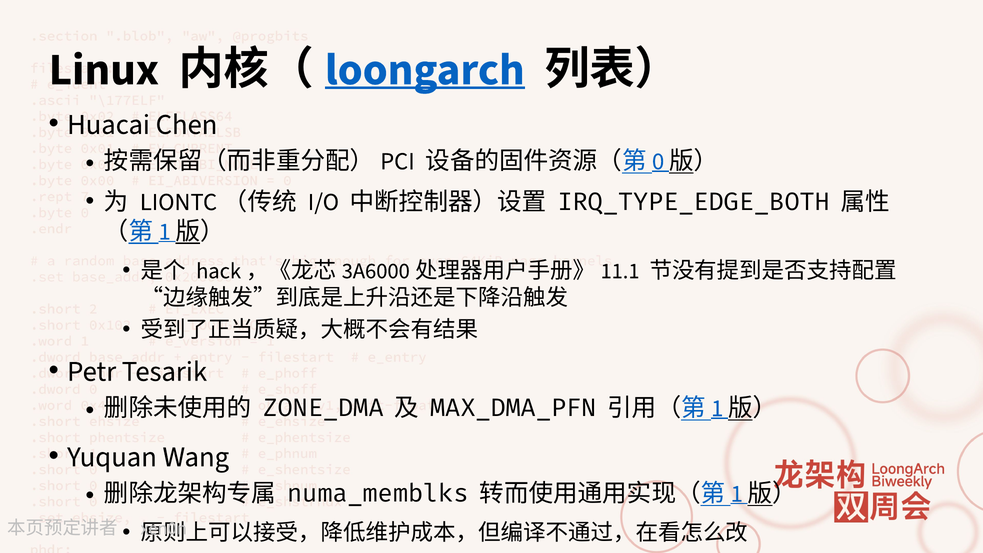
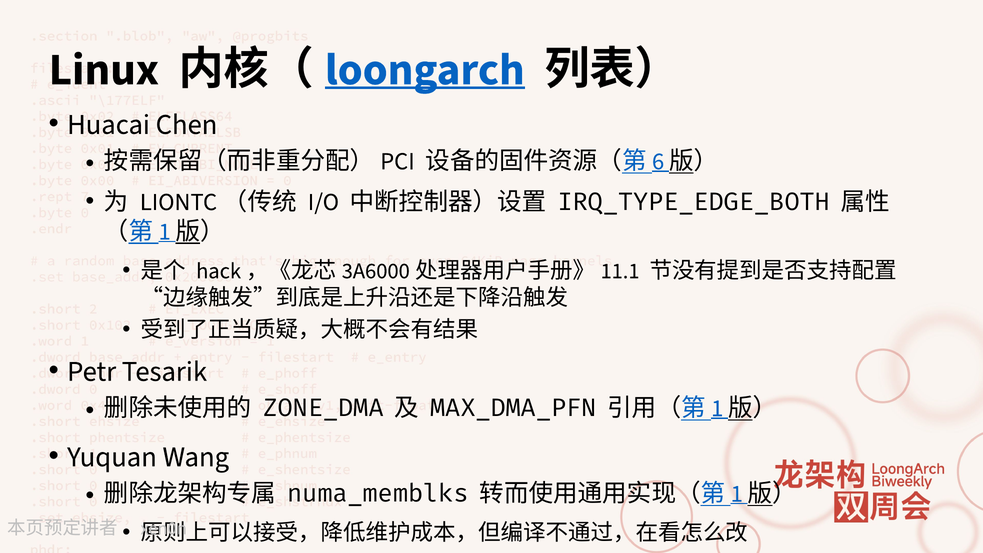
0: 0 -> 6 (658, 161)
